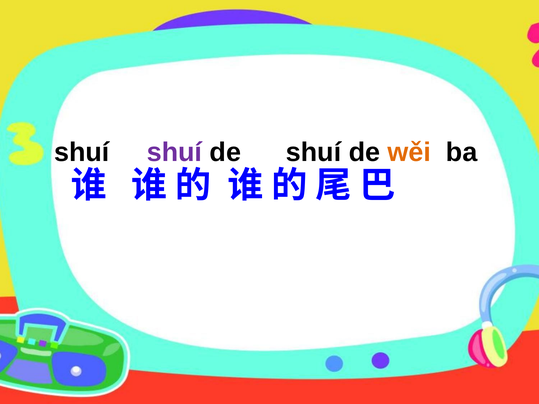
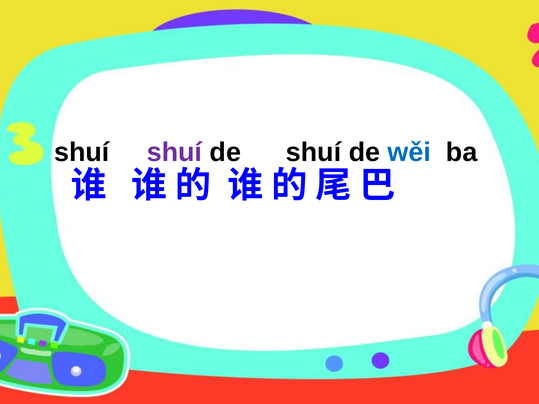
wěi colour: orange -> blue (409, 152)
